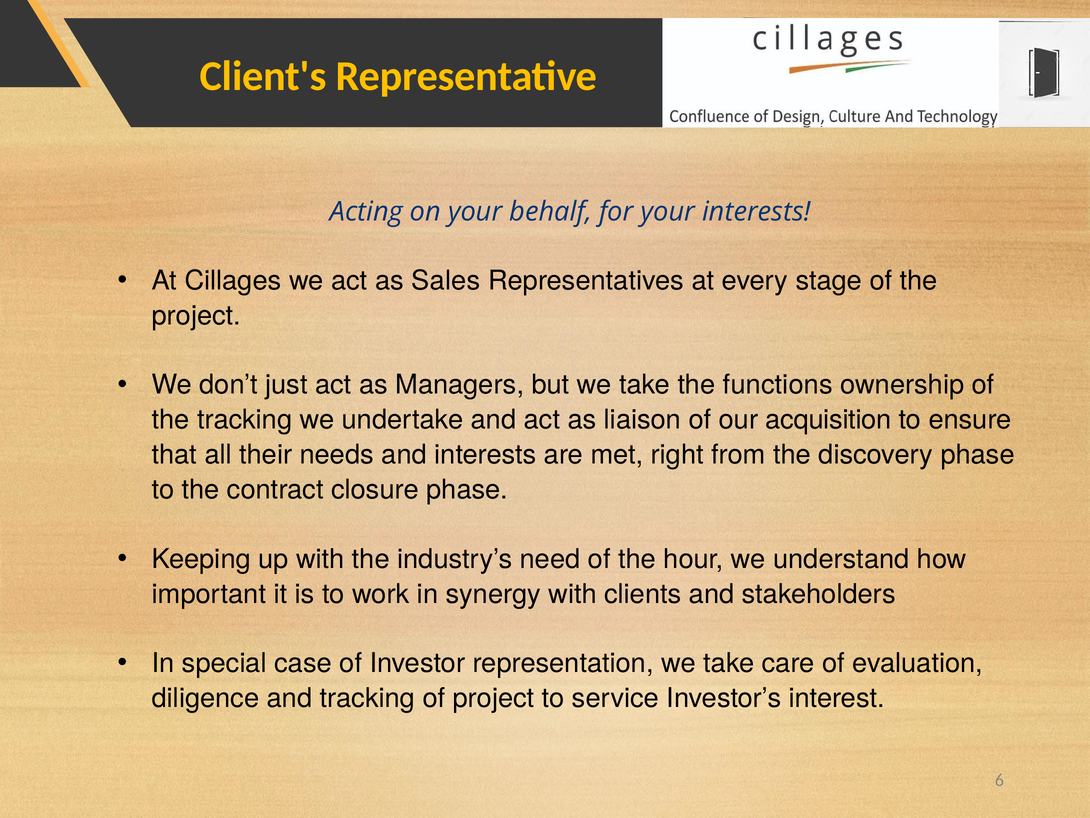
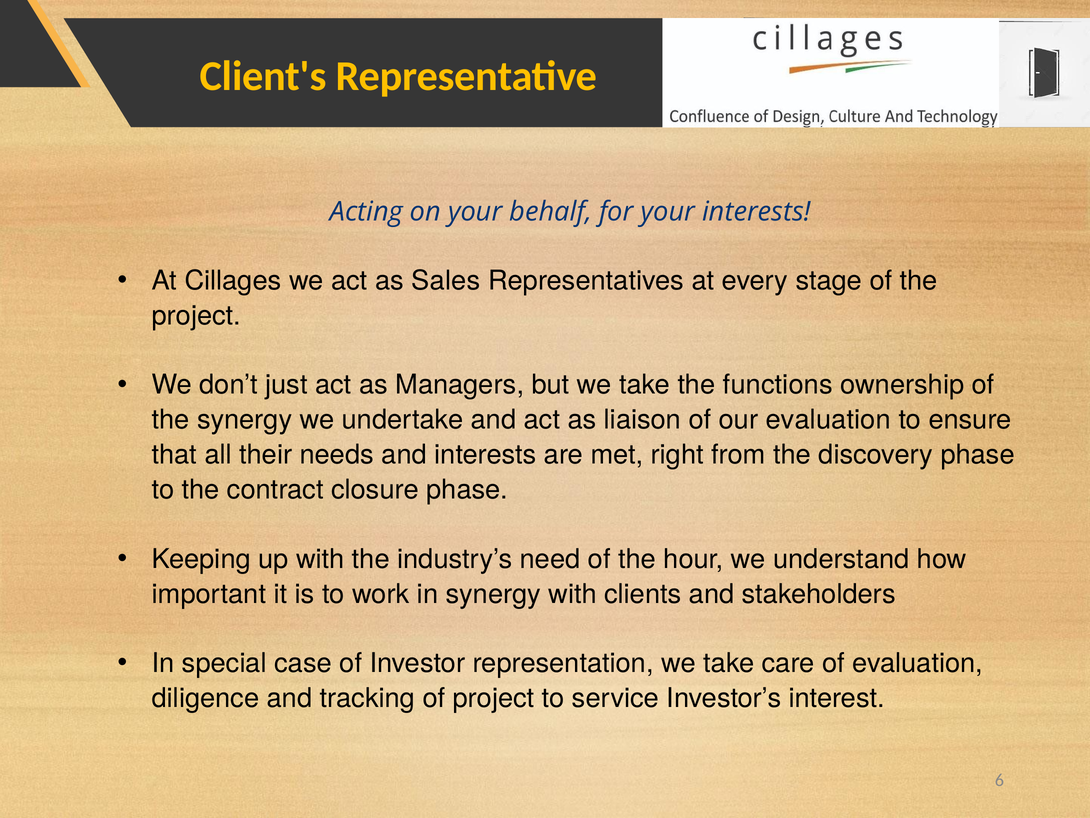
the tracking: tracking -> synergy (245, 420)
our acquisition: acquisition -> evaluation (828, 420)
